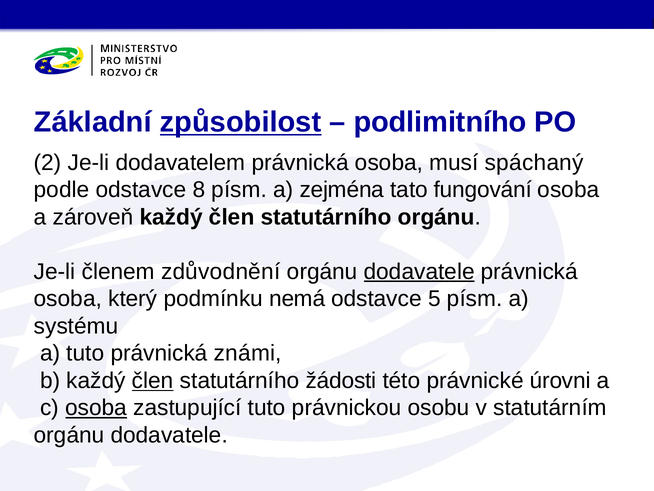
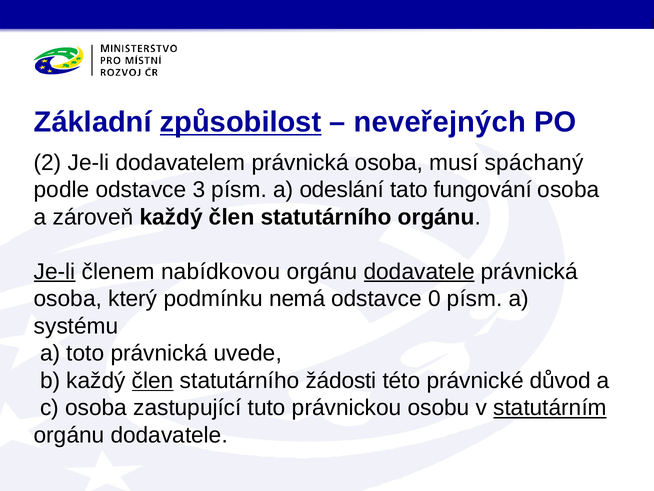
podlimitního: podlimitního -> neveřejných (440, 122)
8: 8 -> 3 (199, 190)
zejména: zejména -> odeslání (342, 190)
Je-li underline: none -> present (55, 271)
zdůvodnění: zdůvodnění -> nabídkovou (221, 271)
5: 5 -> 0 (434, 299)
a tuto: tuto -> toto (85, 353)
známi: známi -> uvede (248, 353)
úrovni: úrovni -> důvod (560, 380)
osoba underline: present -> none (96, 408)
statutárním underline: none -> present (550, 408)
